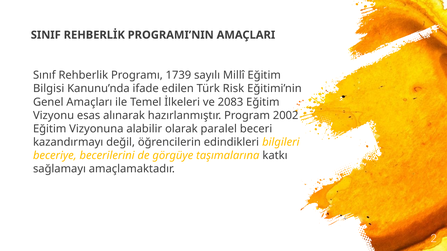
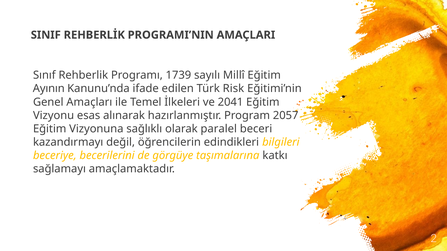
Bilgisi: Bilgisi -> Ayının (49, 89)
2083: 2083 -> 2041 (231, 102)
2002: 2002 -> 2057 (286, 116)
alabilir: alabilir -> sağlıklı (144, 129)
